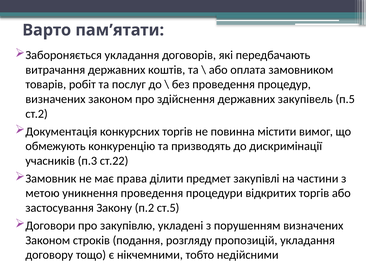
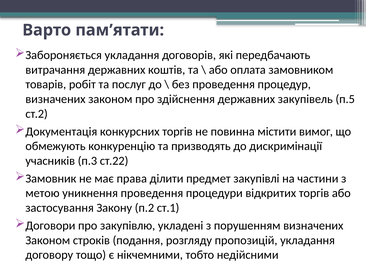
ст.5: ст.5 -> ст.1 (168, 208)
